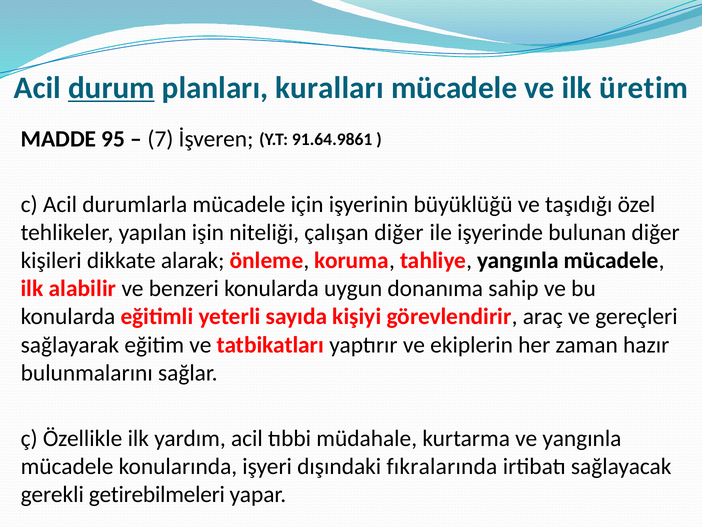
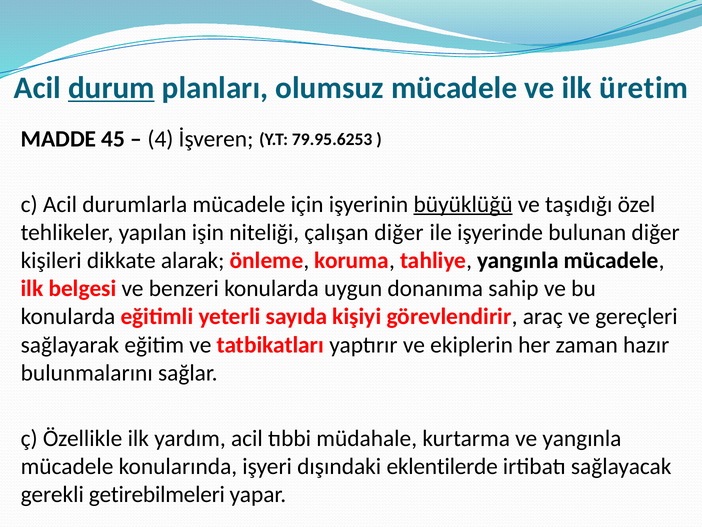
kuralları: kuralları -> olumsuz (330, 88)
95: 95 -> 45 (113, 139)
7: 7 -> 4 (160, 139)
91.64.9861: 91.64.9861 -> 79.95.6253 (332, 140)
büyüklüğü underline: none -> present (463, 204)
alabilir: alabilir -> belgesi (82, 288)
fıkralarında: fıkralarında -> eklentilerde (442, 466)
